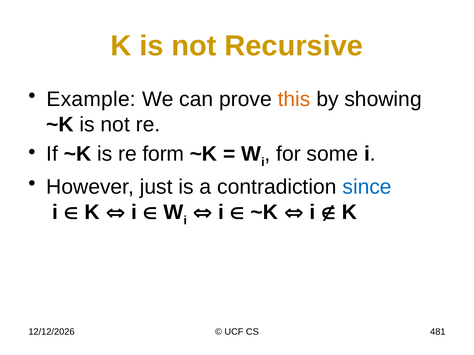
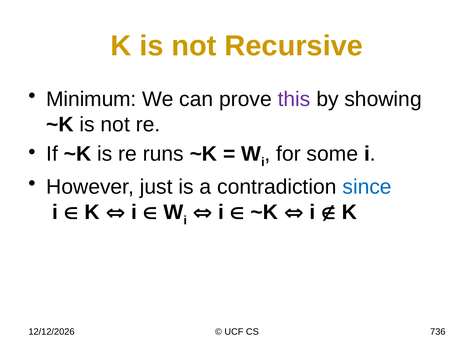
Example: Example -> Minimum (91, 99)
this colour: orange -> purple (294, 99)
form: form -> runs (163, 154)
481: 481 -> 736 (438, 332)
